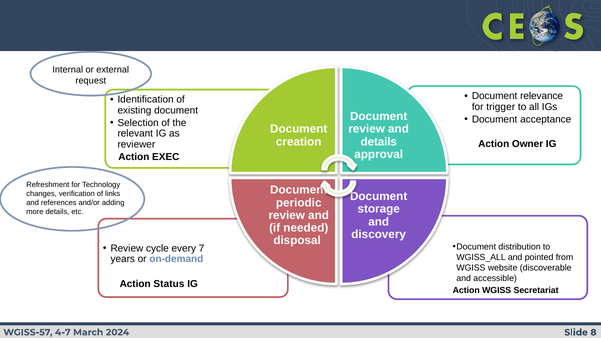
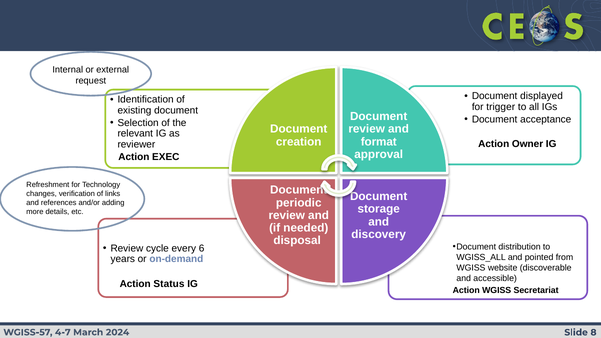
relevance: relevance -> displayed (542, 96)
details: details -> format (379, 142)
7: 7 -> 6 (202, 248)
